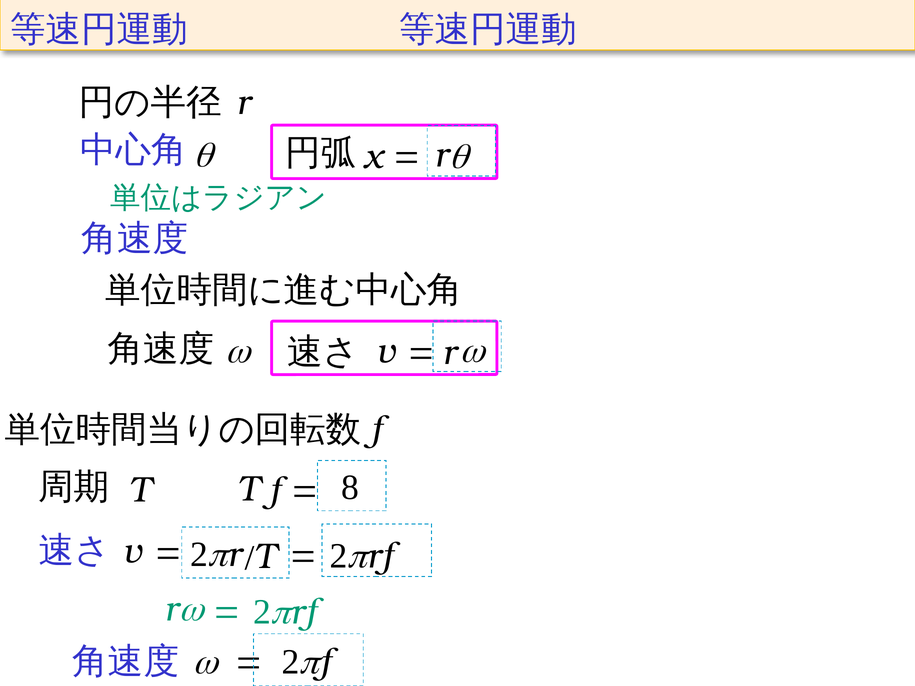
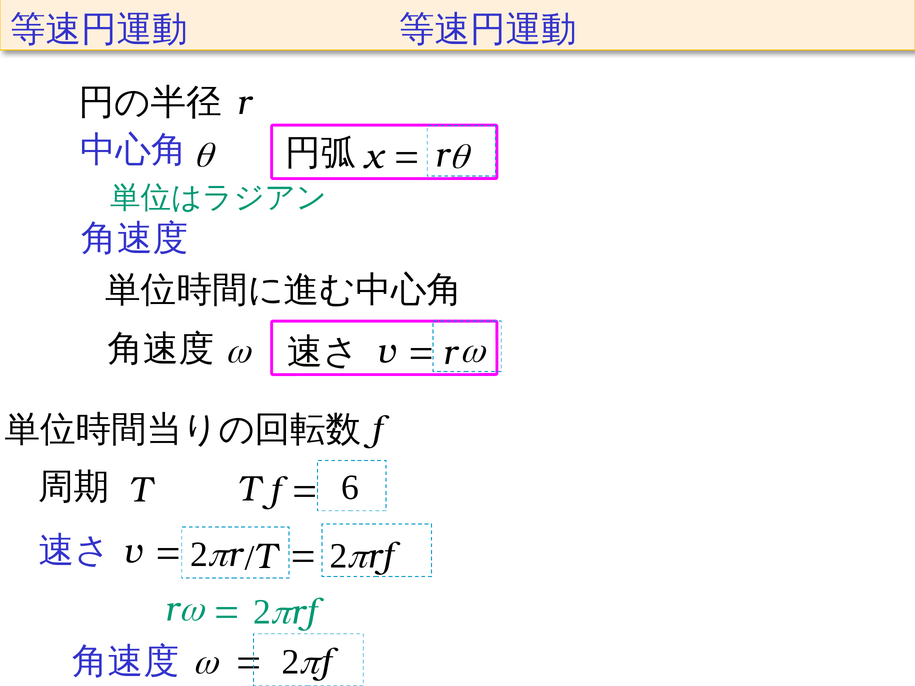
8: 8 -> 6 (350, 488)
